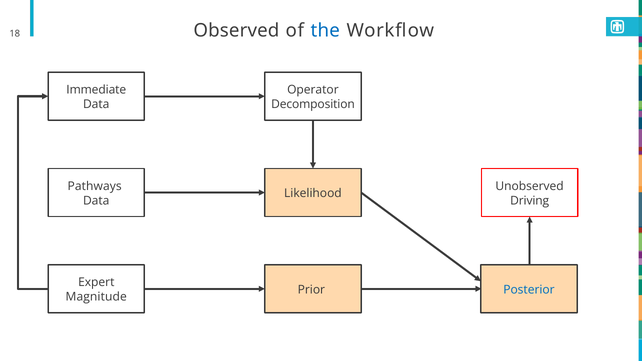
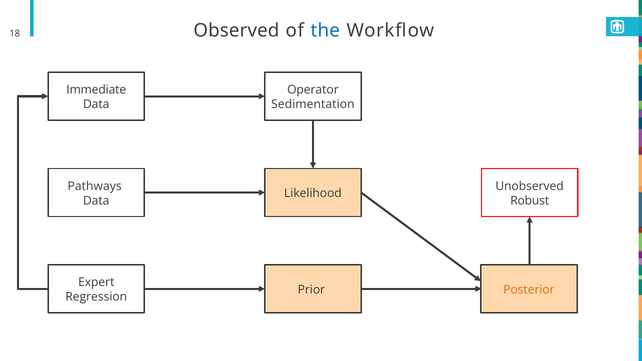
Decomposition: Decomposition -> Sedimentation (313, 104)
Driving: Driving -> Robust (530, 201)
Posterior colour: blue -> orange (529, 290)
Magnitude: Magnitude -> Regression (96, 297)
